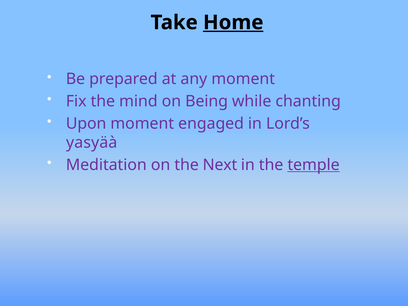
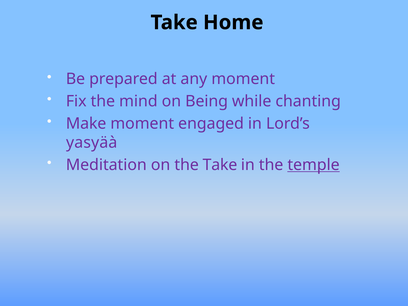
Home underline: present -> none (233, 23)
Upon: Upon -> Make (86, 124)
the Next: Next -> Take (220, 165)
